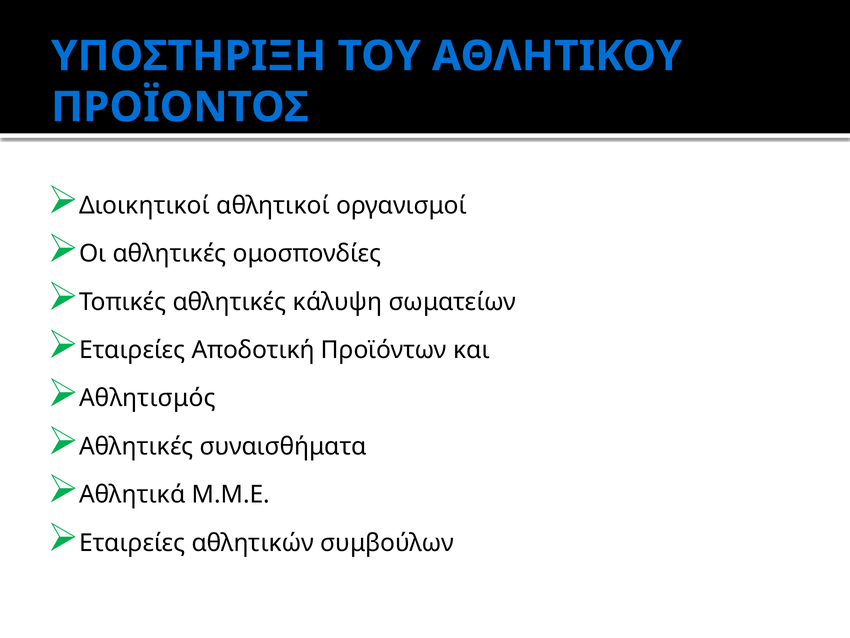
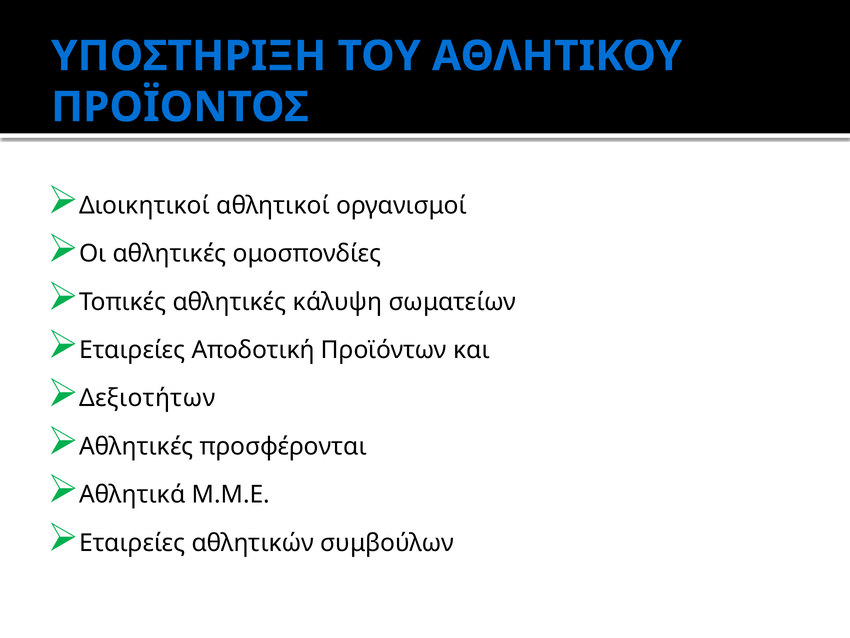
Αθλητισμός: Αθλητισμός -> Δεξιοτήτων (147, 398)
συναισθήματα: συναισθήματα -> προσφέρονται (283, 446)
